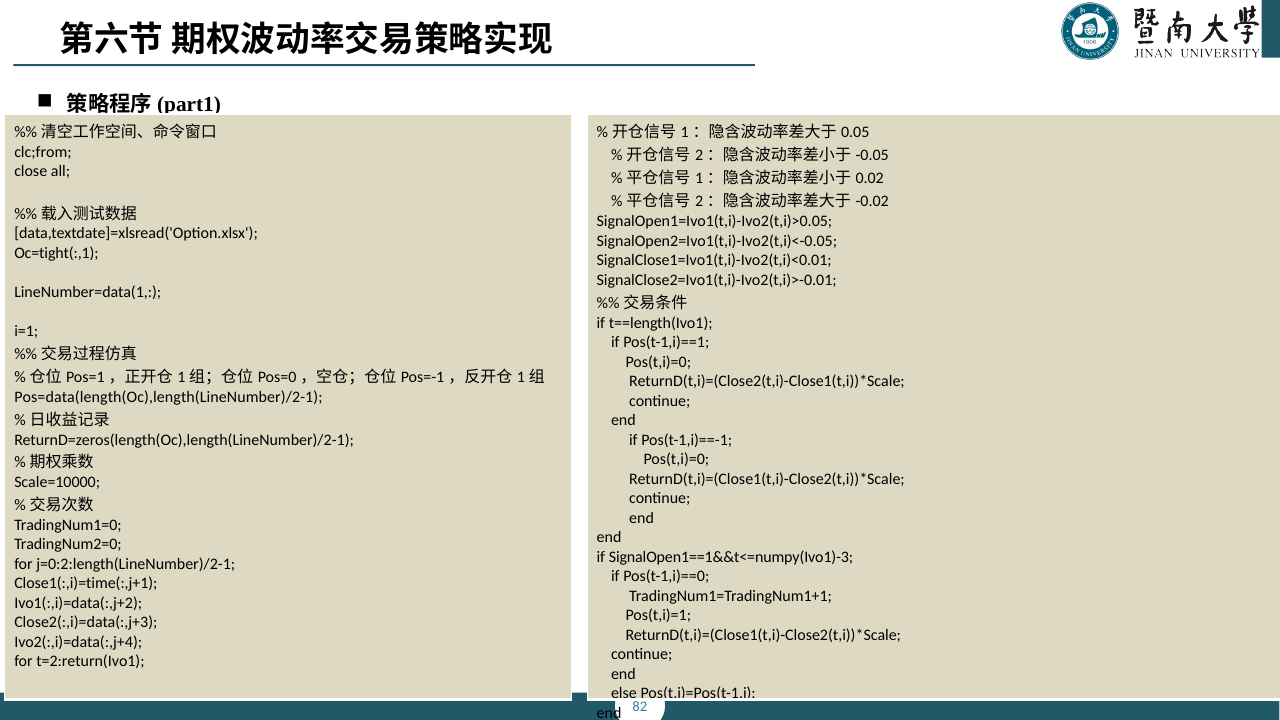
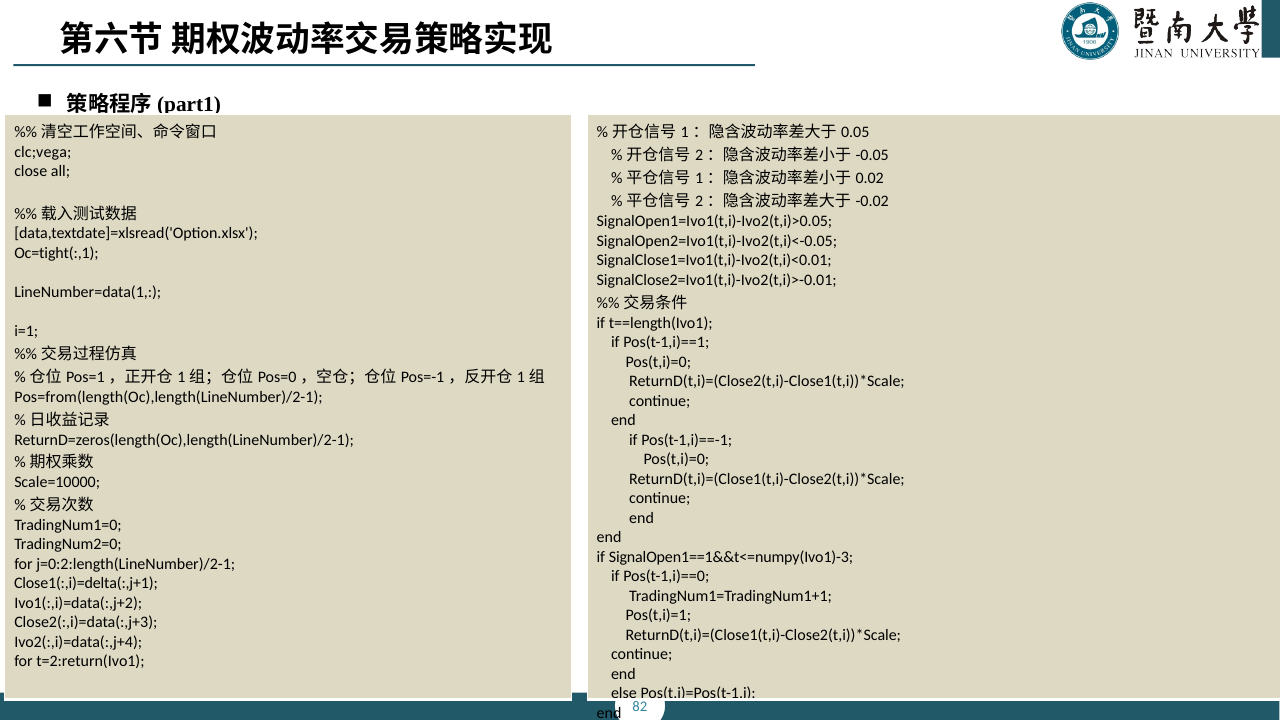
clc;from: clc;from -> clc;vega (43, 152)
Pos=data(length(Oc),length(LineNumber)/2-1: Pos=data(length(Oc),length(LineNumber)/2-1 -> Pos=from(length(Oc),length(LineNumber)/2-1 (168, 397)
Close1(:,i)=time(:,j+1: Close1(:,i)=time(:,j+1 -> Close1(:,i)=delta(:,j+1 (86, 584)
